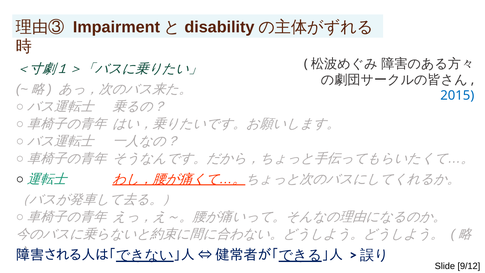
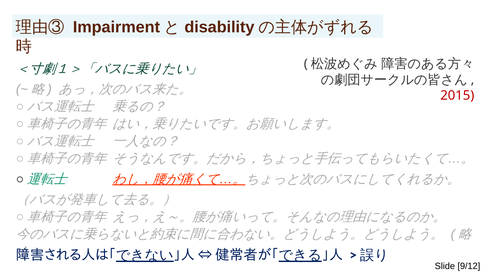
2015 colour: blue -> red (457, 95)
